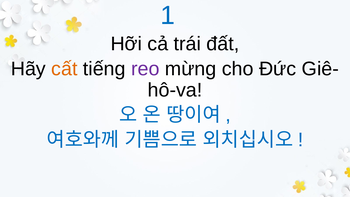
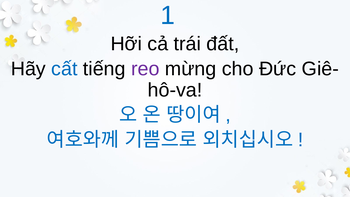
cất colour: orange -> blue (64, 69)
